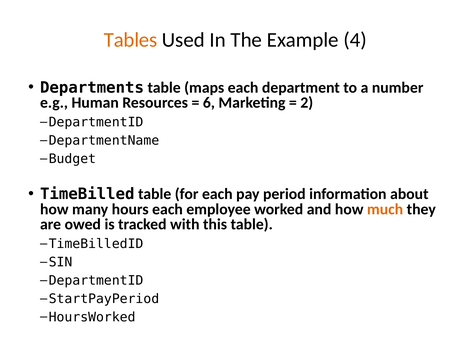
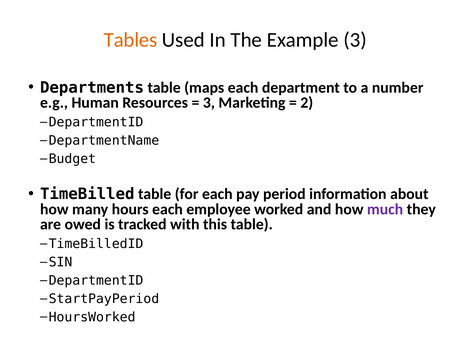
Example 4: 4 -> 3 (355, 40)
6: 6 -> 3 (209, 103)
much colour: orange -> purple (385, 209)
